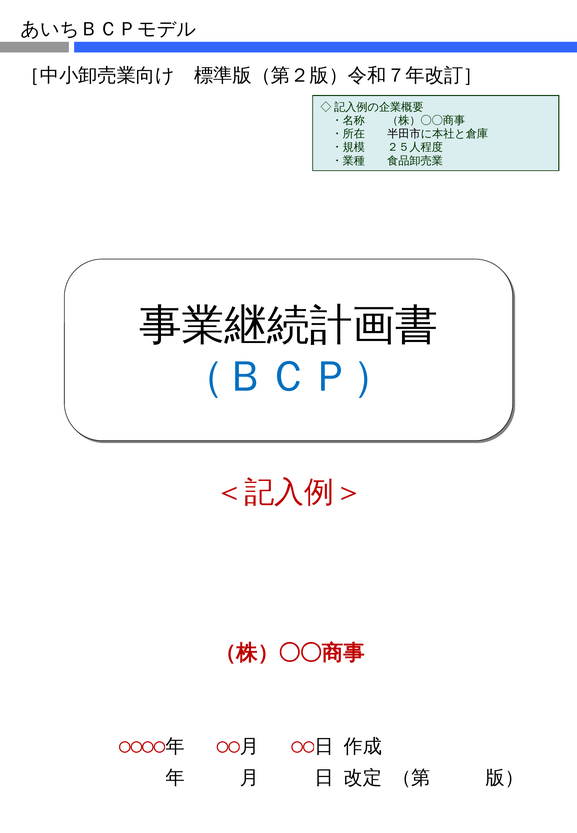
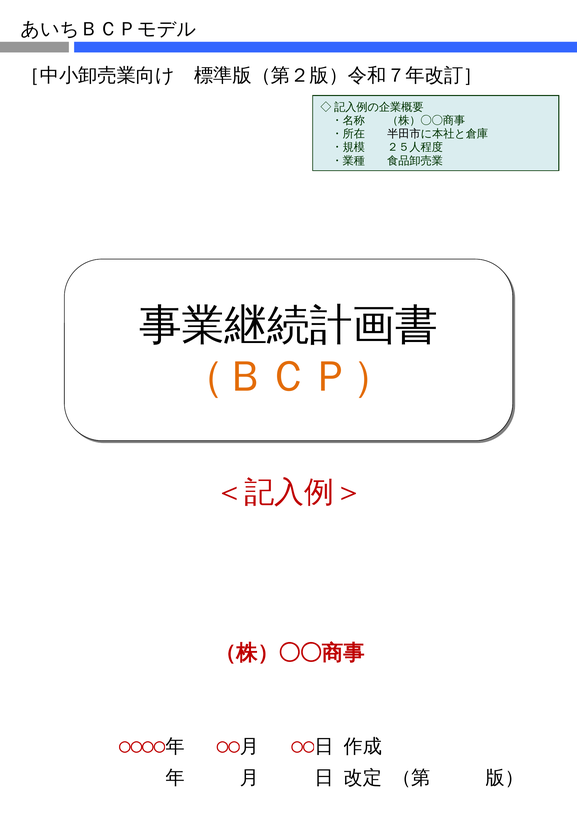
（ＢＣＰ） colour: blue -> orange (289, 377)
